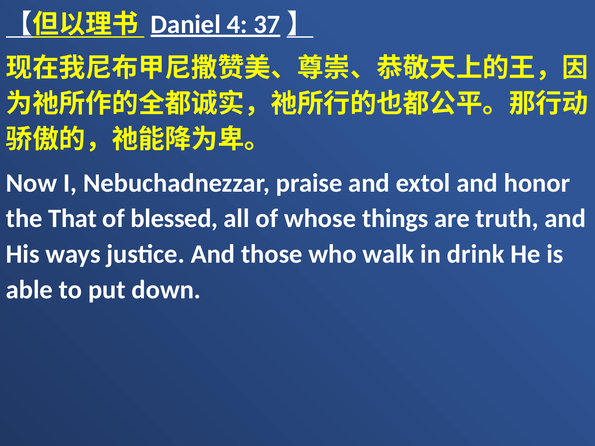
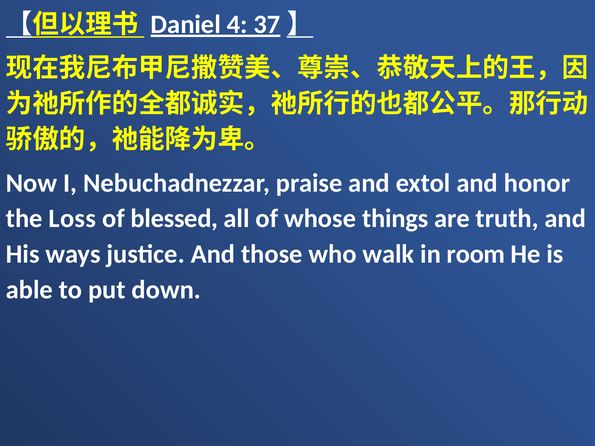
That: That -> Loss (72, 219)
drink: drink -> room (476, 254)
